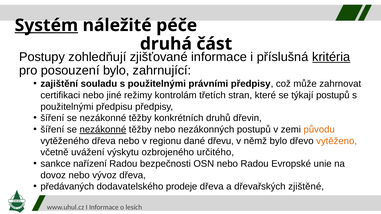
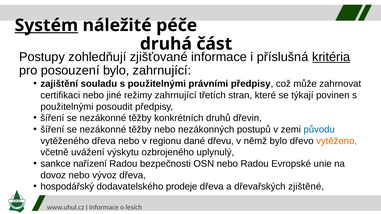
režimy kontrolám: kontrolám -> zahrnující (176, 95)
týkají postupů: postupů -> povinen (333, 95)
předpisu: předpisu -> posoudit (114, 107)
nezákonné underline: present -> none (103, 130)
původu colour: orange -> blue (319, 130)
určitého: určitého -> uplynulý (215, 153)
předávaných: předávaných -> hospodářský (67, 187)
